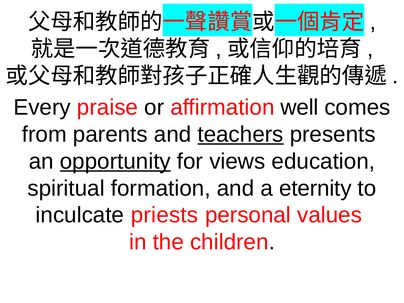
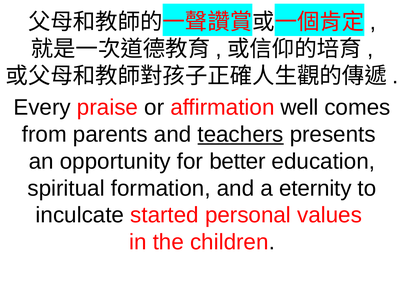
opportunity underline: present -> none (115, 161)
views: views -> better (237, 161)
priests: priests -> started (165, 215)
